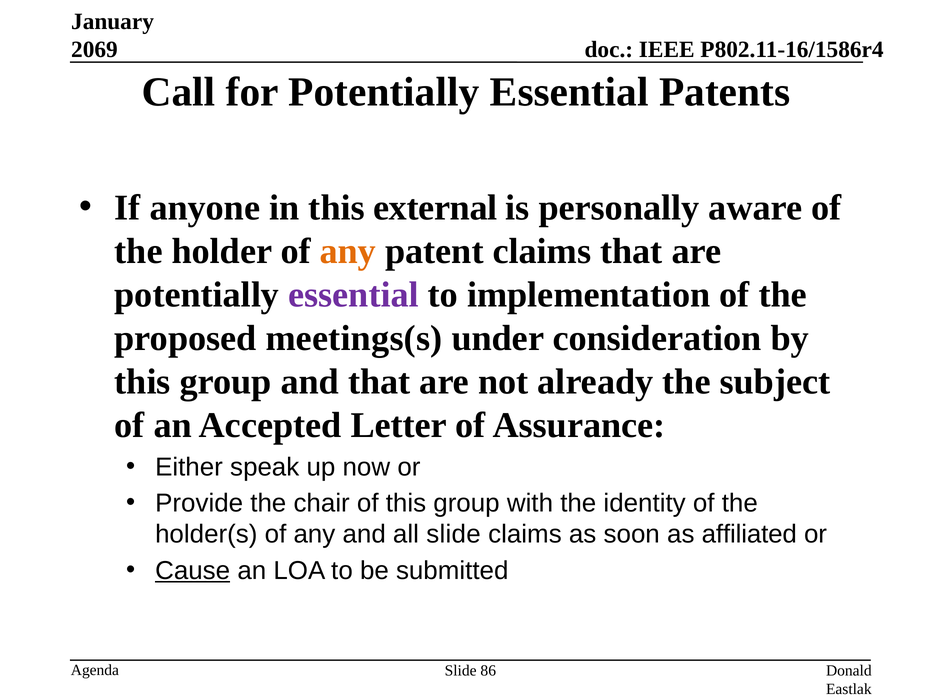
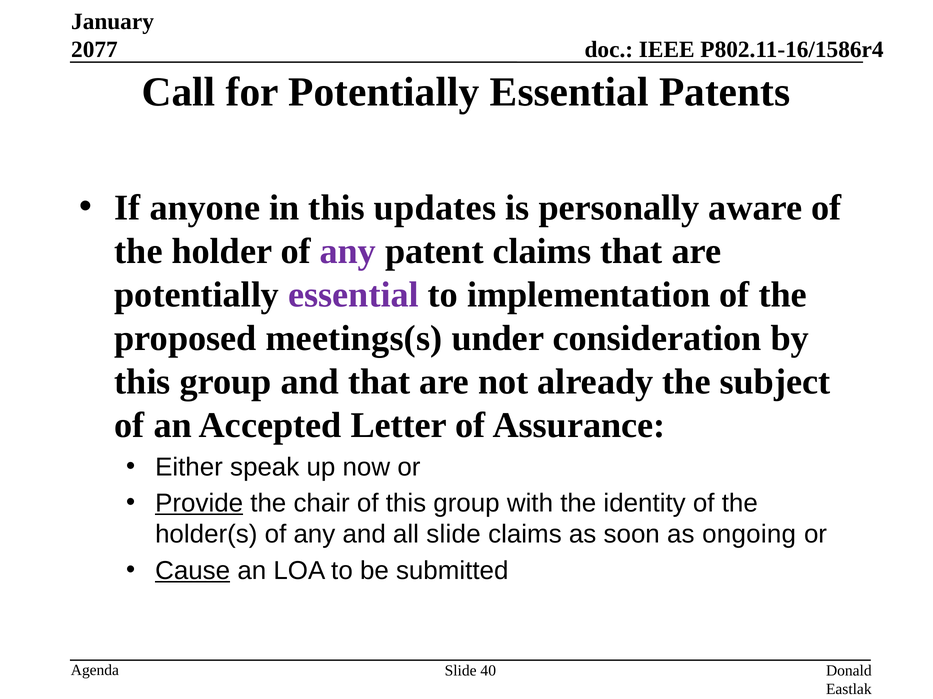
2069: 2069 -> 2077 (94, 50)
external: external -> updates (435, 208)
any colour: orange -> purple (348, 251)
Provide underline: none -> present (199, 504)
affiliated: affiliated -> ongoing (749, 535)
86: 86 -> 40 (488, 671)
